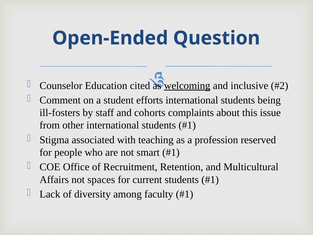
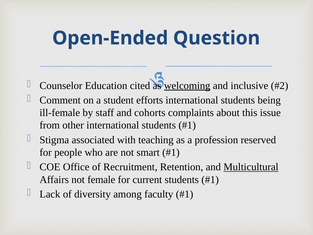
ill-fosters: ill-fosters -> ill-female (60, 113)
Multicultural underline: none -> present (251, 167)
spaces: spaces -> female (101, 179)
